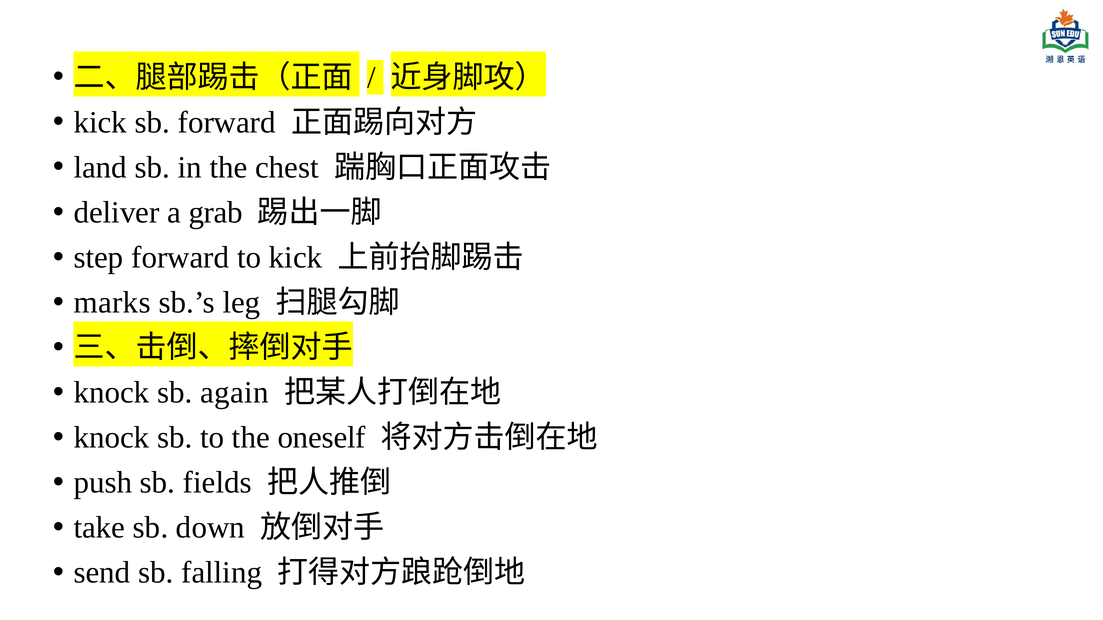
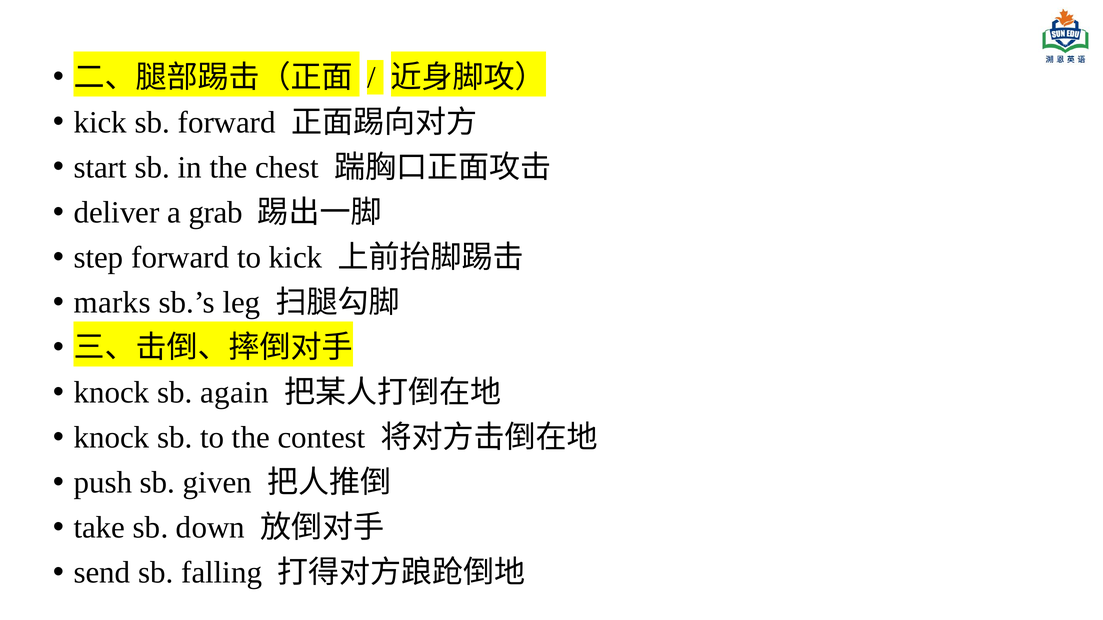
land: land -> start (100, 167)
oneself: oneself -> contest (322, 438)
fields: fields -> given (217, 483)
